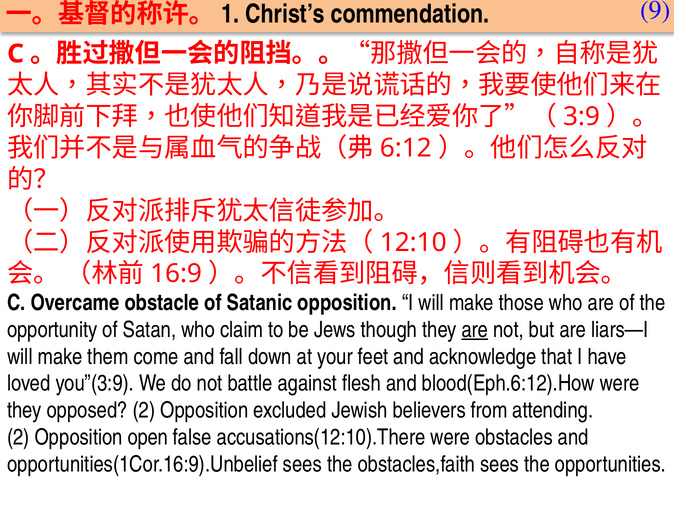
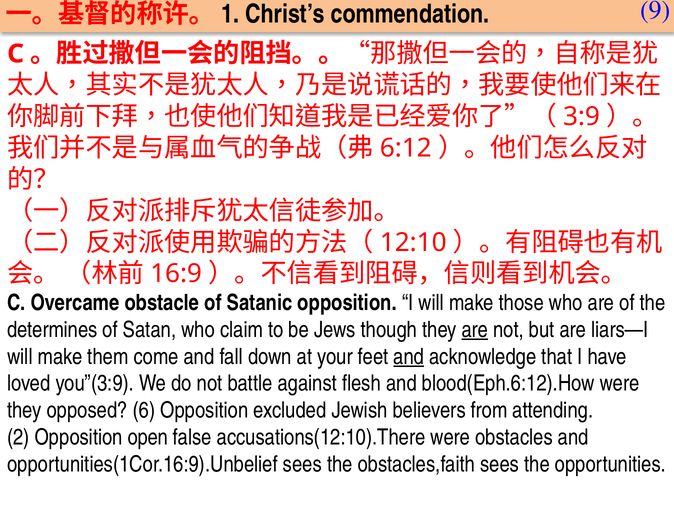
opportunity: opportunity -> determines (52, 330)
and underline: none -> present (409, 357)
opposed 2: 2 -> 6 (144, 411)
